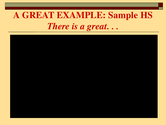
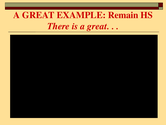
Sample: Sample -> Remain (123, 15)
